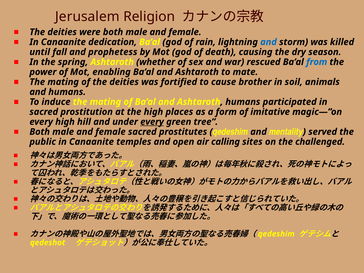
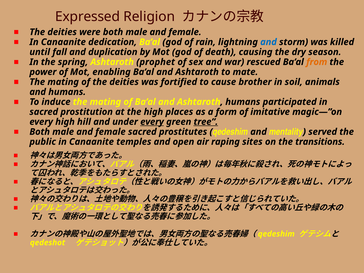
Jerusalem: Jerusalem -> Expressed (88, 17)
prophetess: prophetess -> duplication (113, 52)
whether: whether -> prophet (156, 62)
from colour: blue -> orange (317, 62)
tree underline: none -> present (206, 122)
calling: calling -> raping (225, 142)
challenged: challenged -> transitions (320, 142)
